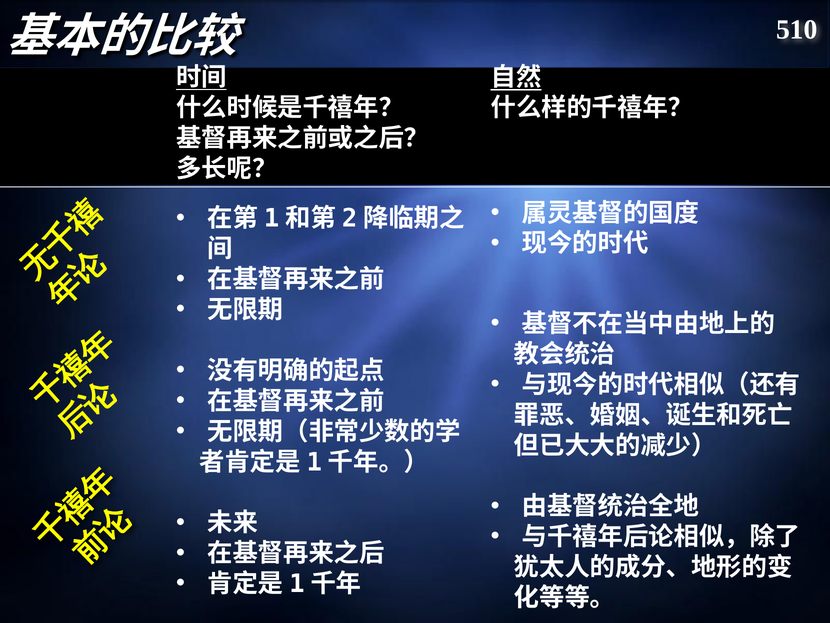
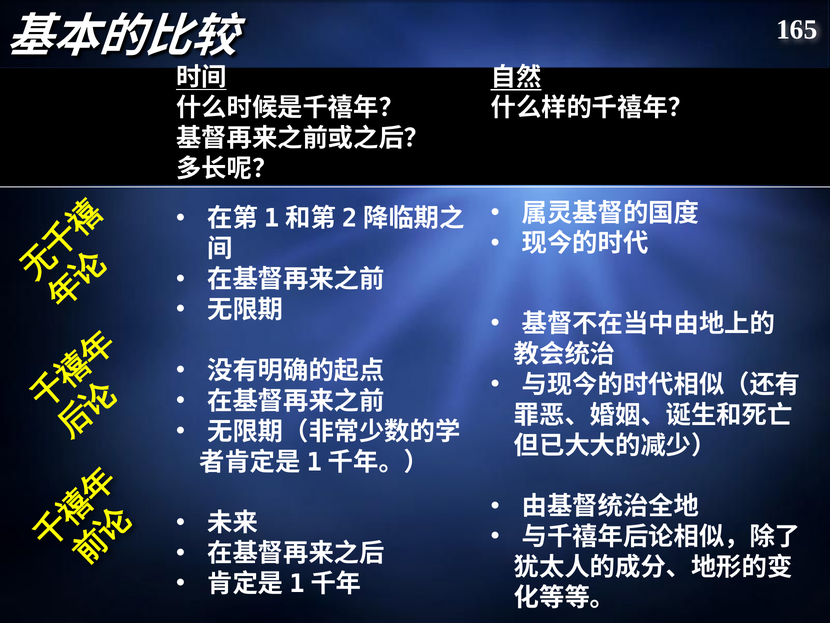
510: 510 -> 165 (797, 30)
